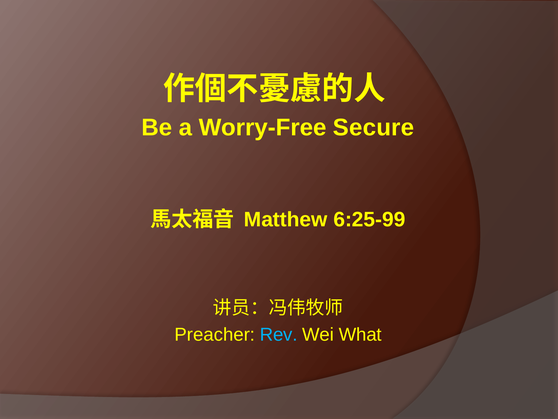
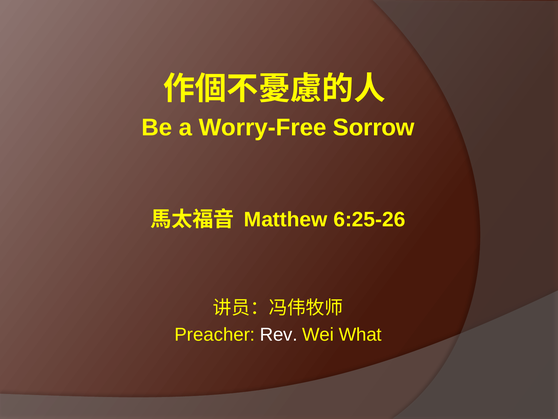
Secure: Secure -> Sorrow (374, 128)
6:25-99: 6:25-99 -> 6:25-26 (369, 219)
Rev colour: light blue -> white (279, 334)
